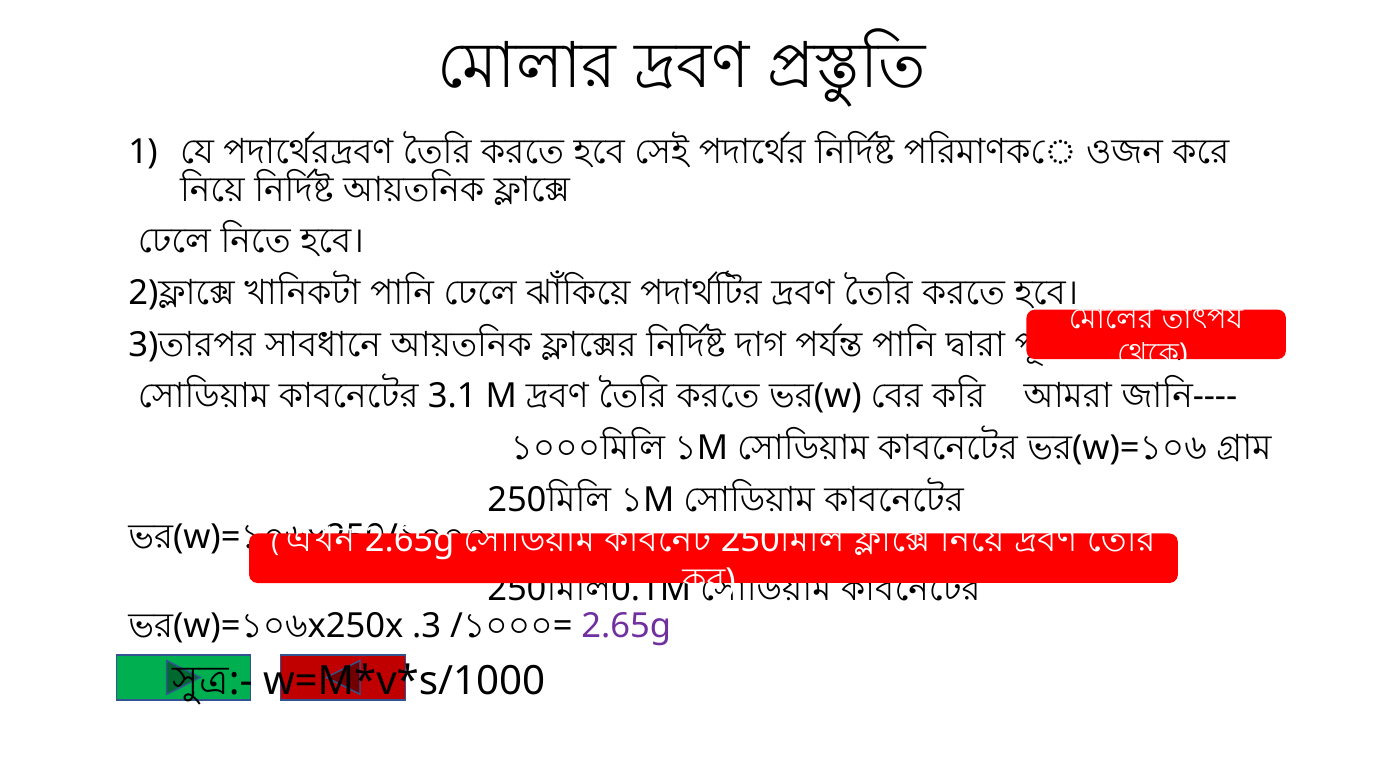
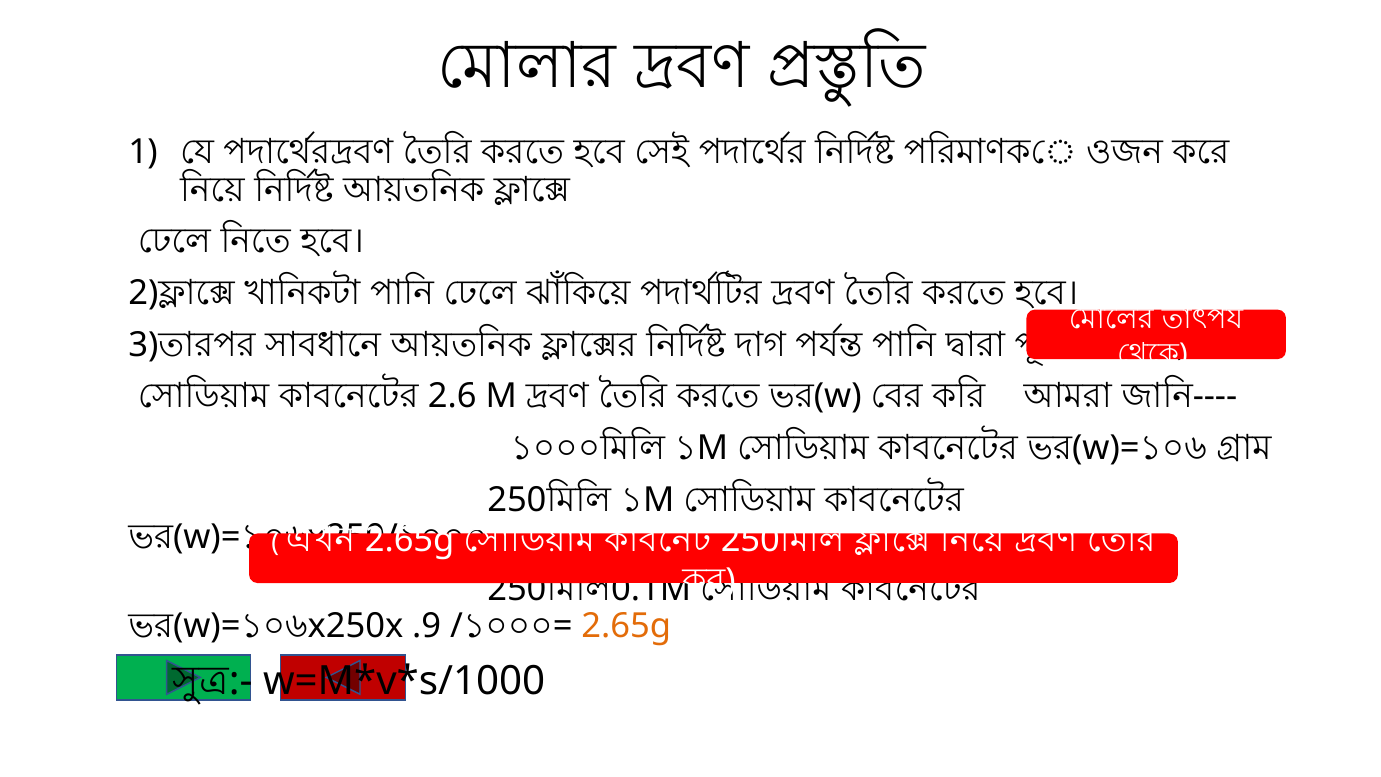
3.1: 3.1 -> 2.6 (452, 396)
.3: .3 -> .9 (427, 626)
2.65g colour: purple -> orange (626, 626)
